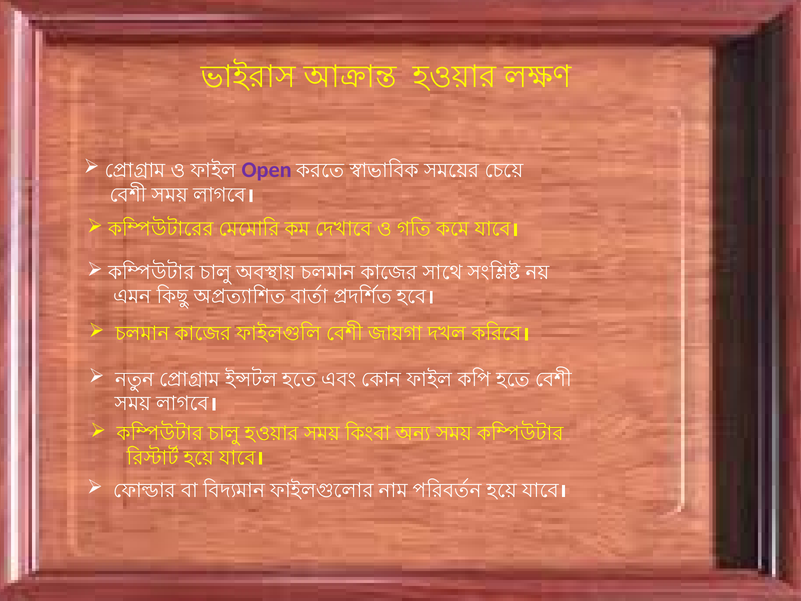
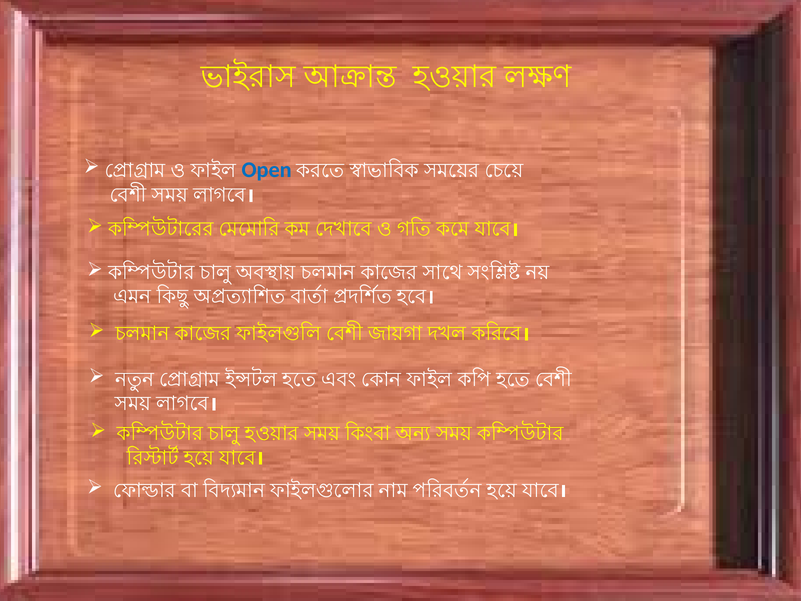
Open colour: purple -> blue (267, 170)
